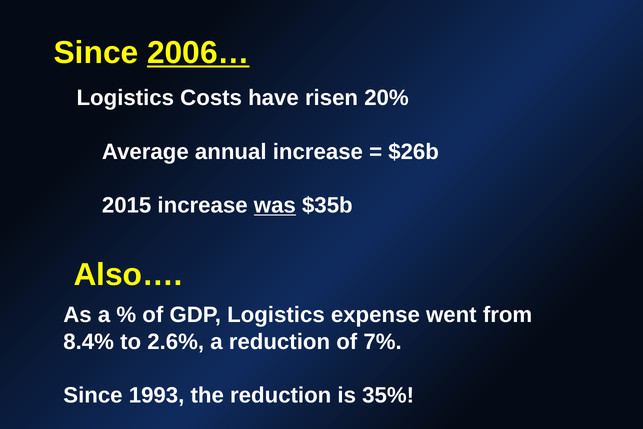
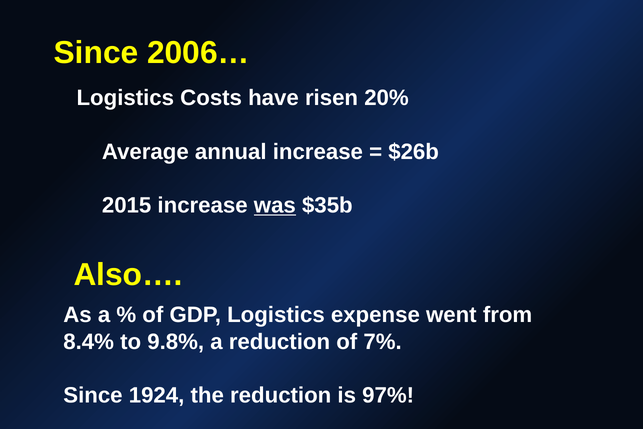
2006… underline: present -> none (198, 53)
2.6%: 2.6% -> 9.8% (176, 342)
1993: 1993 -> 1924 (157, 395)
35%: 35% -> 97% (388, 395)
